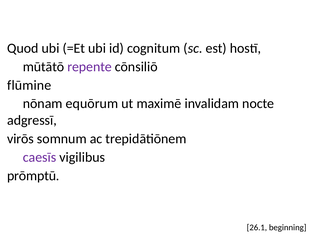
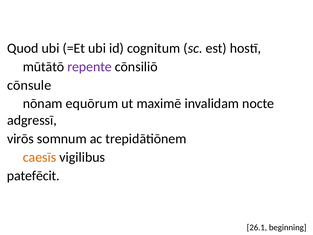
flūmine: flūmine -> cōnsule (29, 85)
caesīs colour: purple -> orange (40, 157)
prōmptū: prōmptū -> patefēcit (33, 176)
